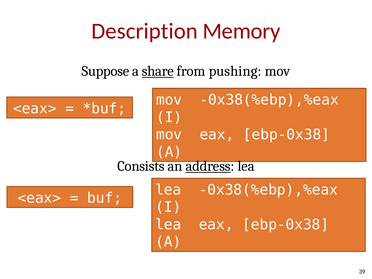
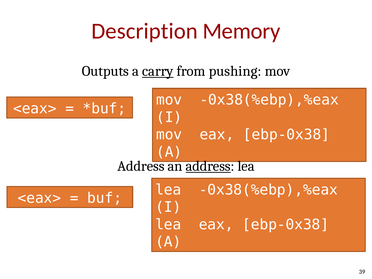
Suppose: Suppose -> Outputs (105, 71)
share: share -> carry (158, 71)
Consists: Consists -> Address (141, 166)
